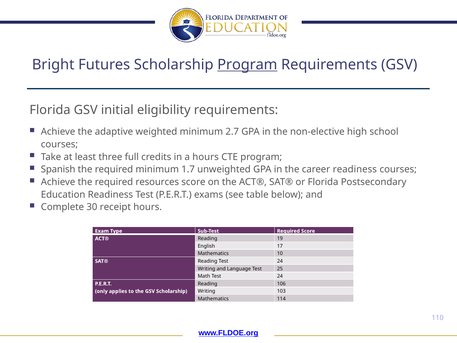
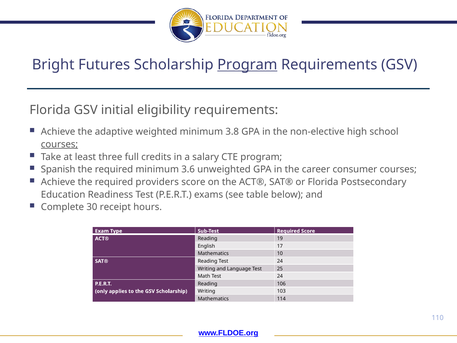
2.7: 2.7 -> 3.8 (232, 132)
courses underline: none -> present (59, 144)
a hours: hours -> salary (206, 157)
1.7: 1.7 -> 3.6 (188, 169)
career readiness: readiness -> consumer (355, 169)
resources: resources -> providers (157, 182)
